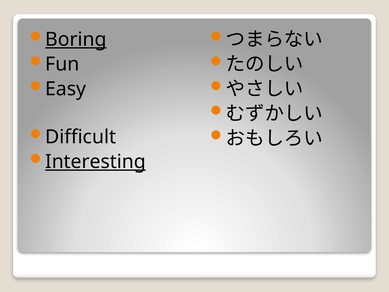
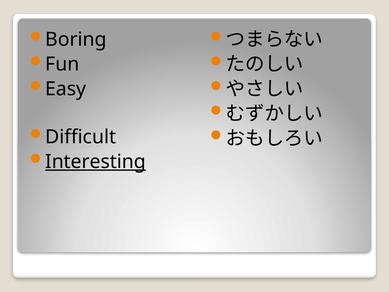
Boring underline: present -> none (76, 39)
